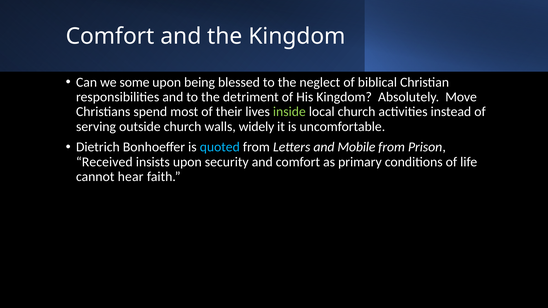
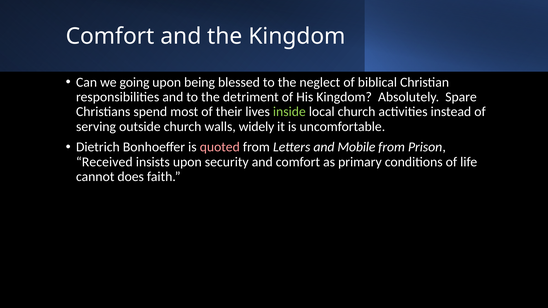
some: some -> going (135, 82)
Move: Move -> Spare (461, 97)
quoted colour: light blue -> pink (220, 147)
hear: hear -> does (131, 177)
